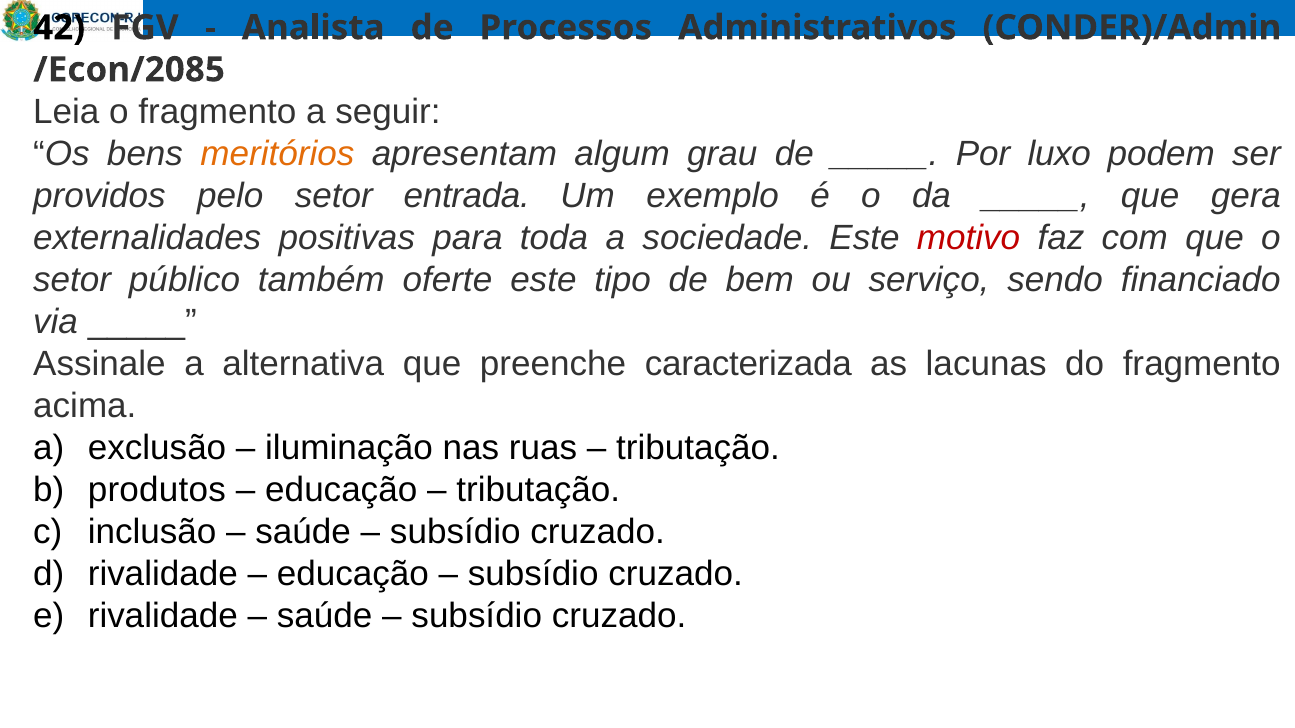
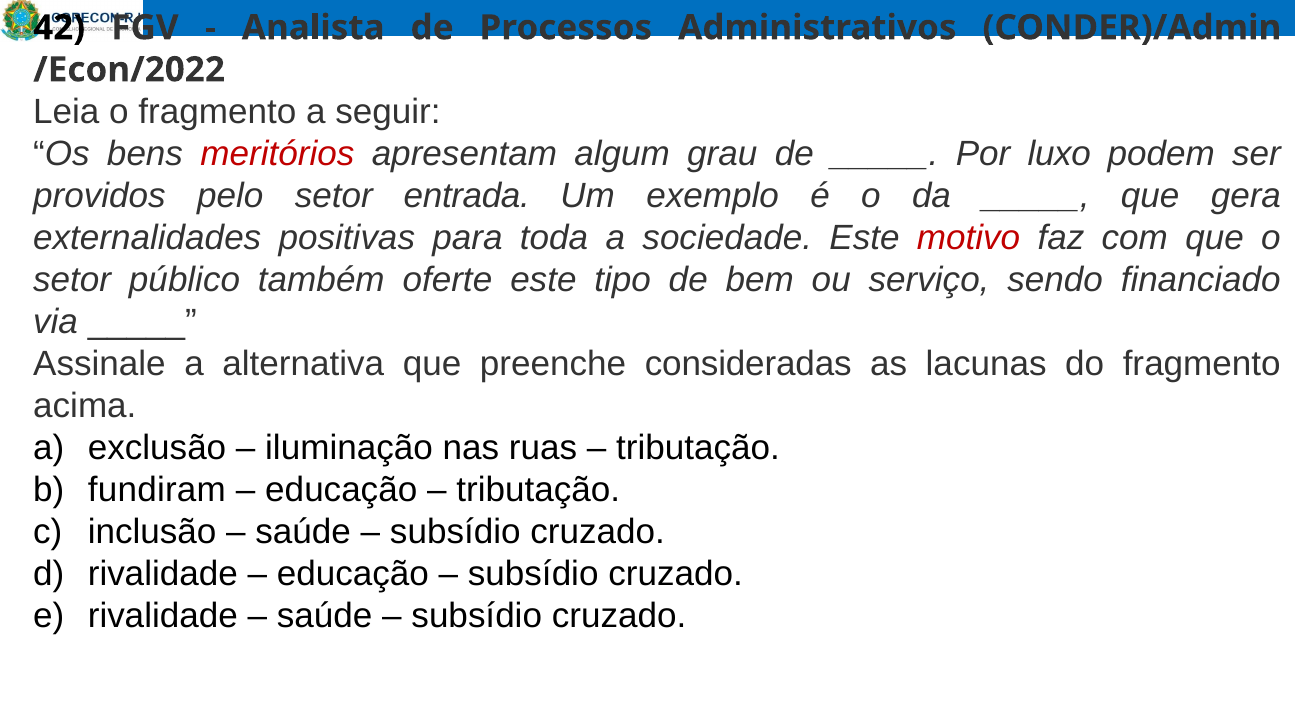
/Econ/2085: /Econ/2085 -> /Econ/2022 (129, 70)
meritórios colour: orange -> red (277, 154)
caracterizada: caracterizada -> consideradas (748, 364)
produtos: produtos -> fundiram (157, 490)
